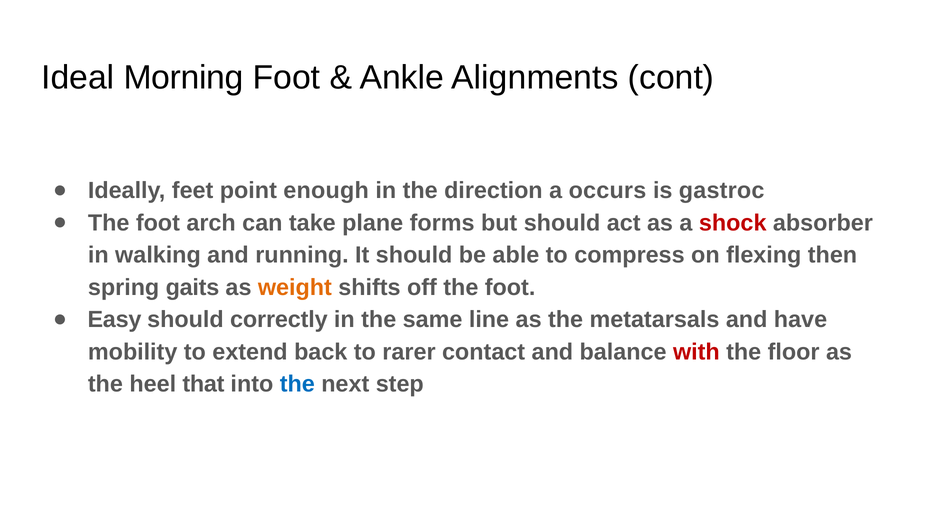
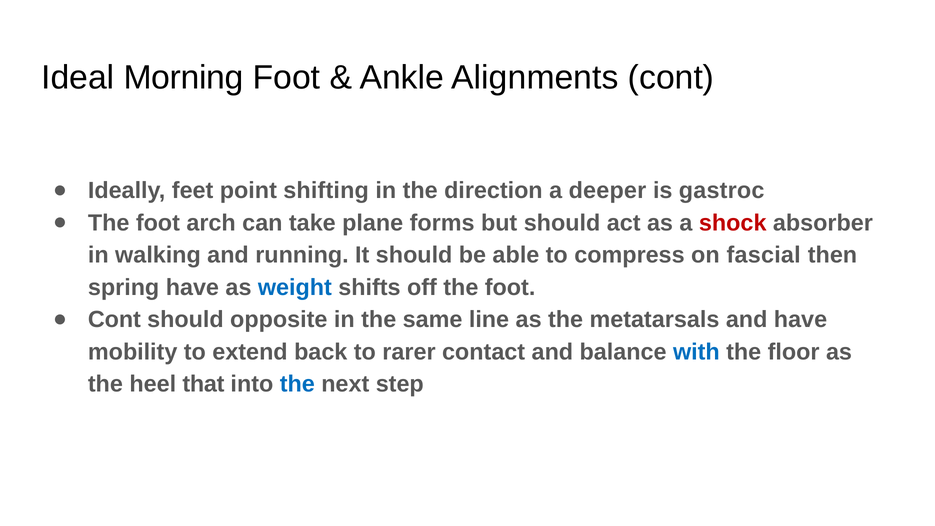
enough: enough -> shifting (326, 191)
occurs: occurs -> deeper (607, 191)
flexing: flexing -> fascial (764, 255)
spring gaits: gaits -> have (192, 287)
weight colour: orange -> blue (295, 287)
Easy: Easy -> Cont (114, 320)
correctly: correctly -> opposite (279, 320)
with colour: red -> blue (696, 352)
